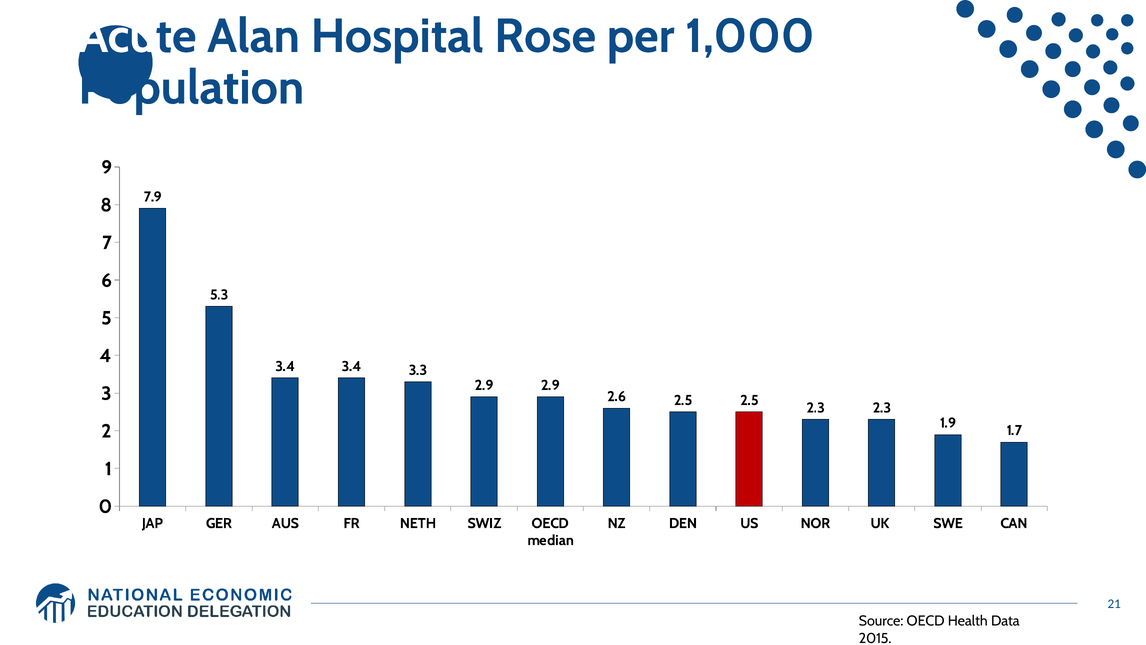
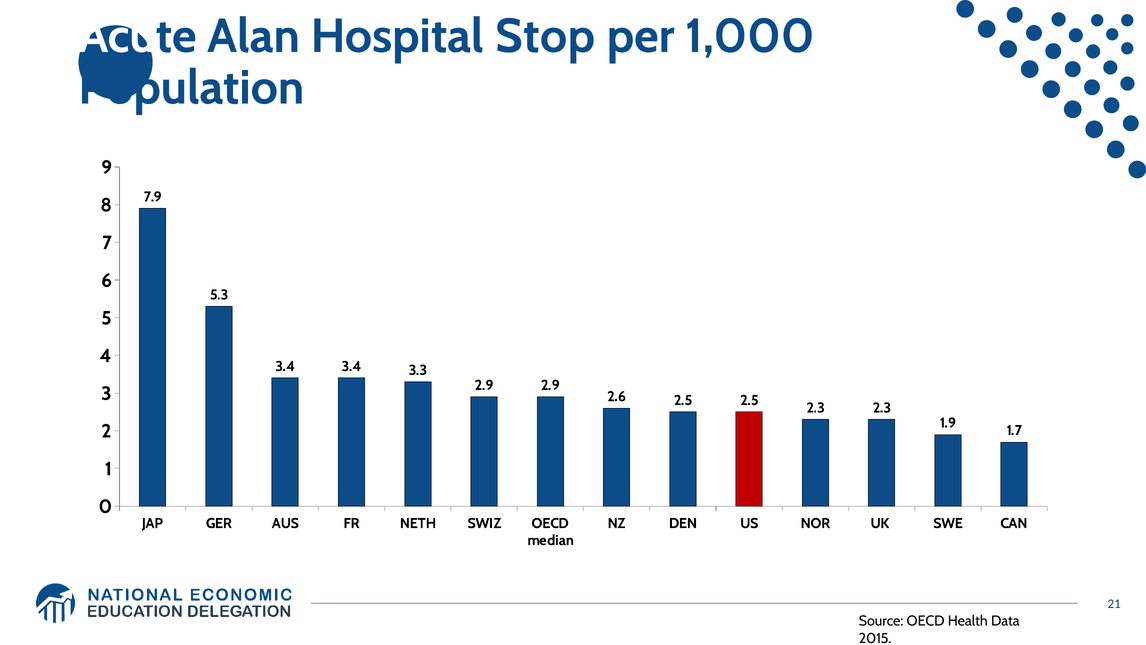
Rose: Rose -> Stop (545, 36)
